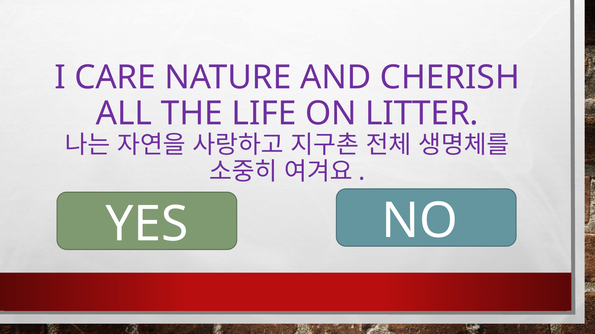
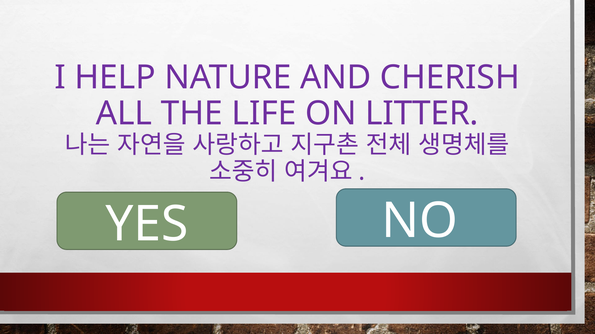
CARE: CARE -> HELP (115, 78)
